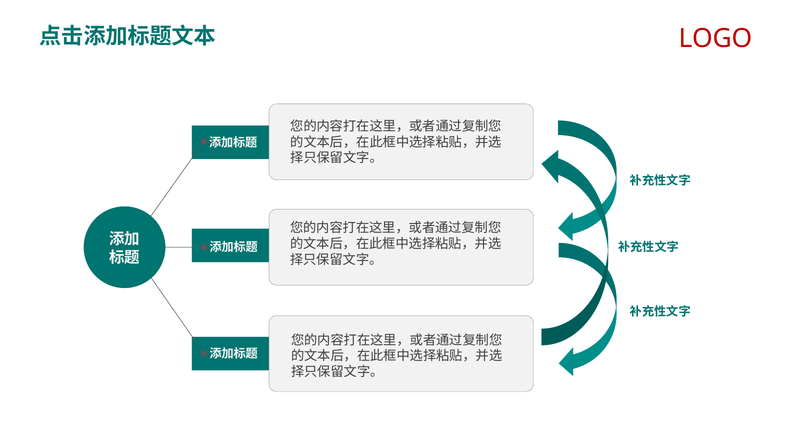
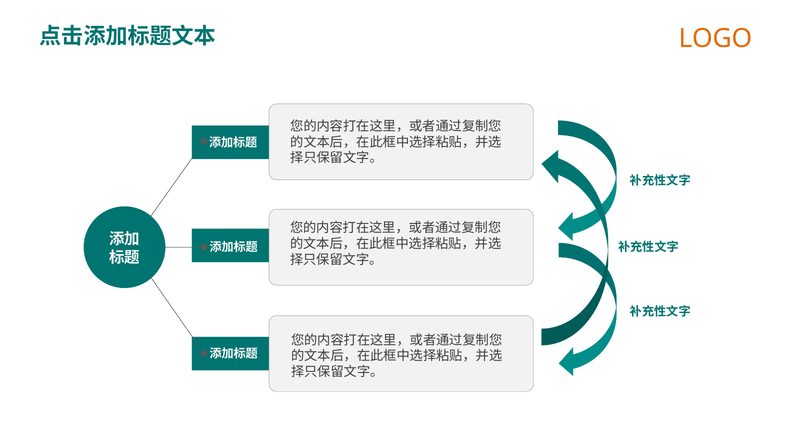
LOGO colour: red -> orange (716, 39)
